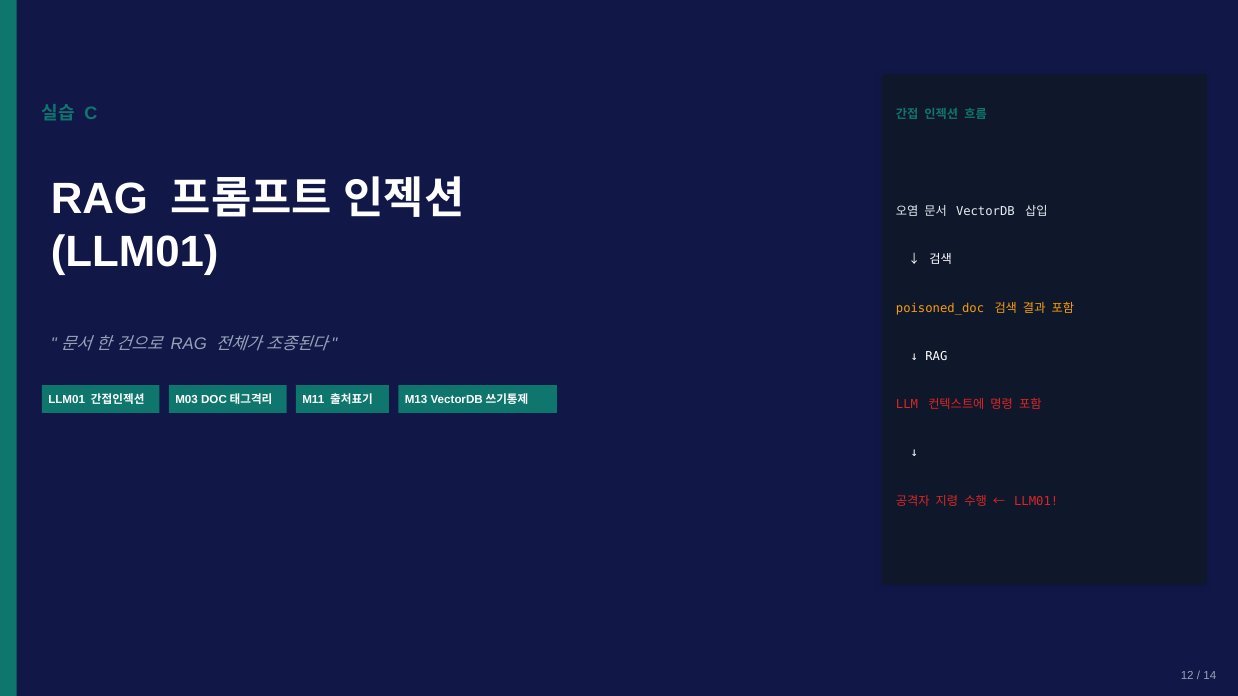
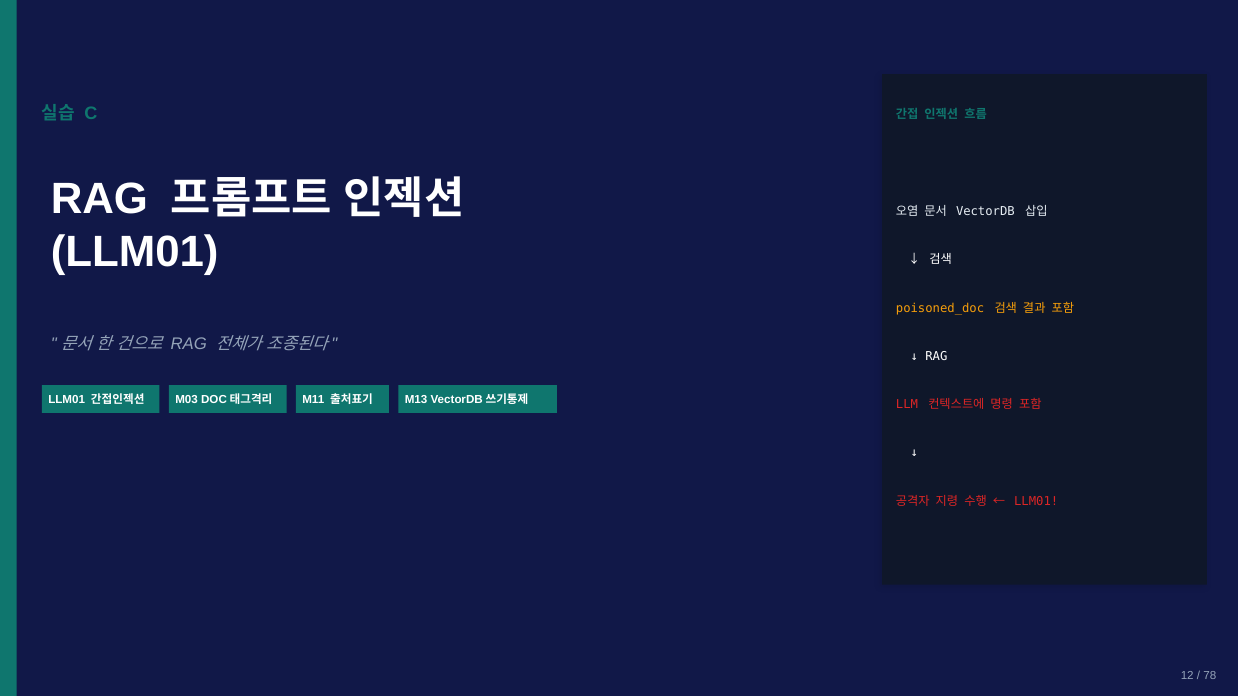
14: 14 -> 78 (1210, 676)
